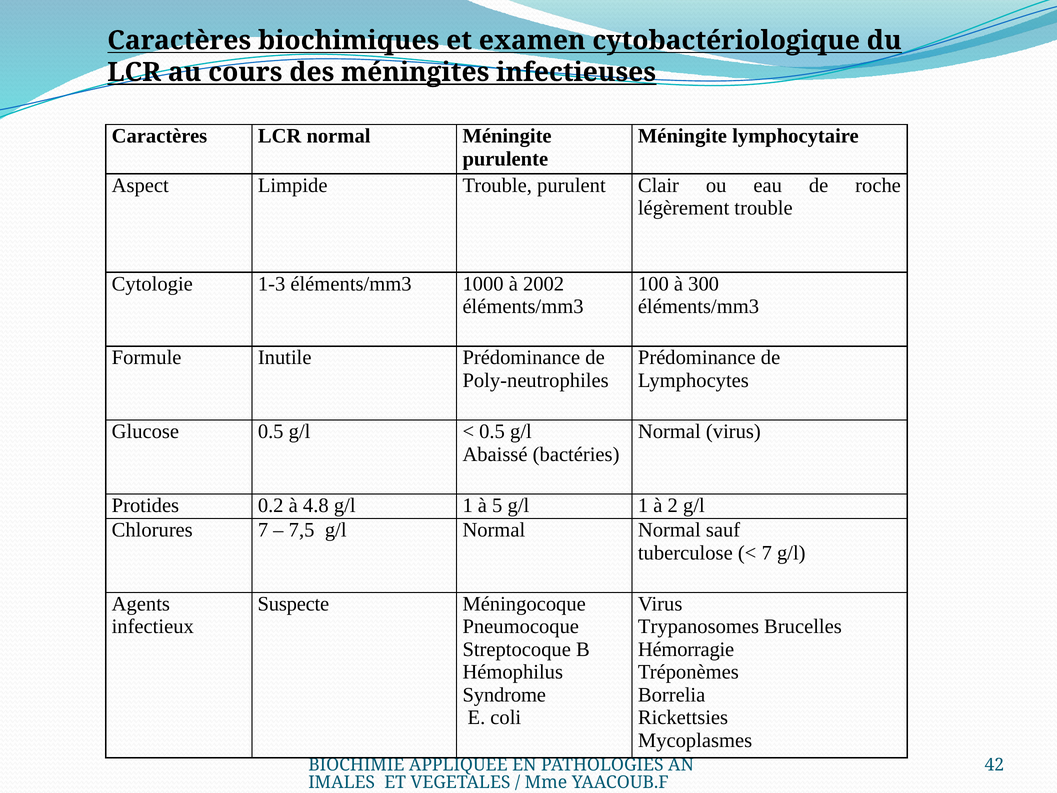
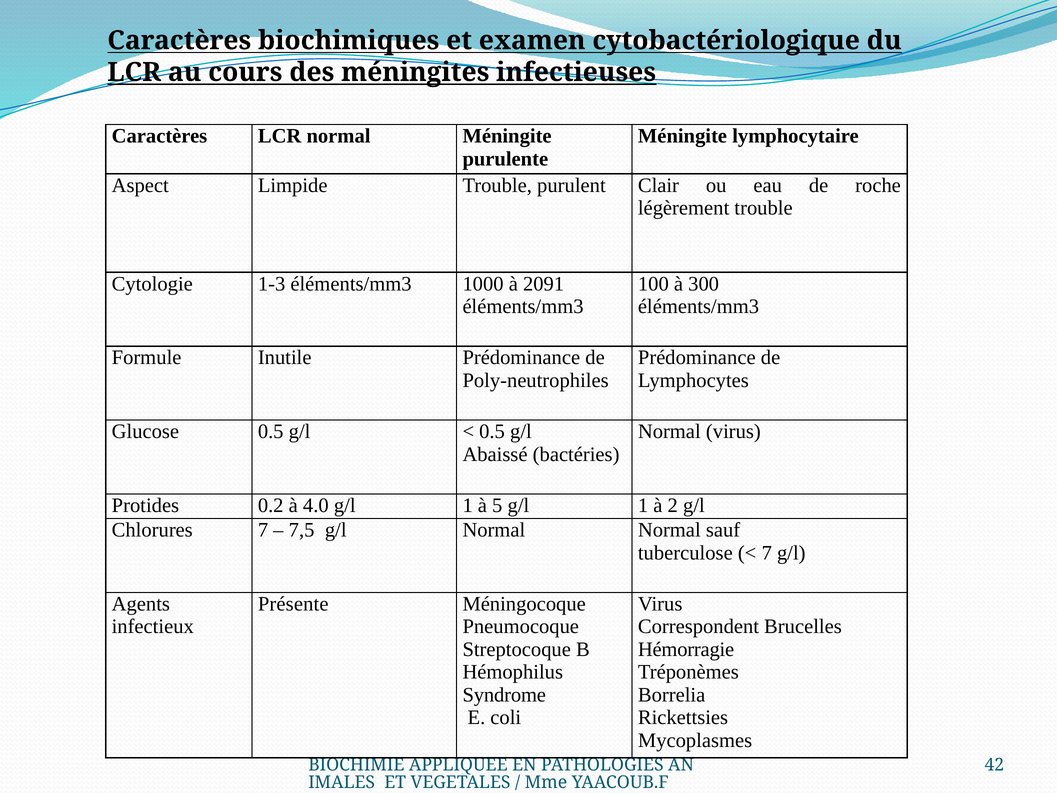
2002: 2002 -> 2091 (544, 284)
4.8: 4.8 -> 4.0 (316, 505)
Suspecte: Suspecte -> Présente (293, 604)
Trypanosomes: Trypanosomes -> Correspondent (699, 627)
